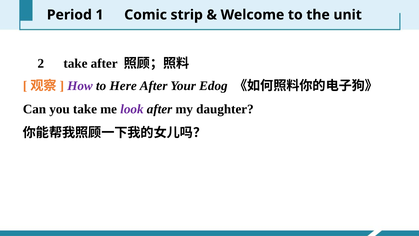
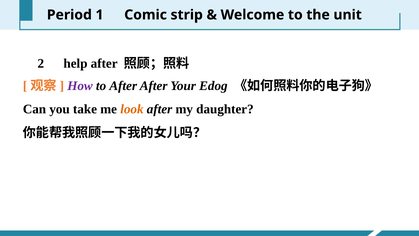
2 take: take -> help (75, 64)
to Here: Here -> After (123, 86)
look colour: purple -> orange (132, 109)
